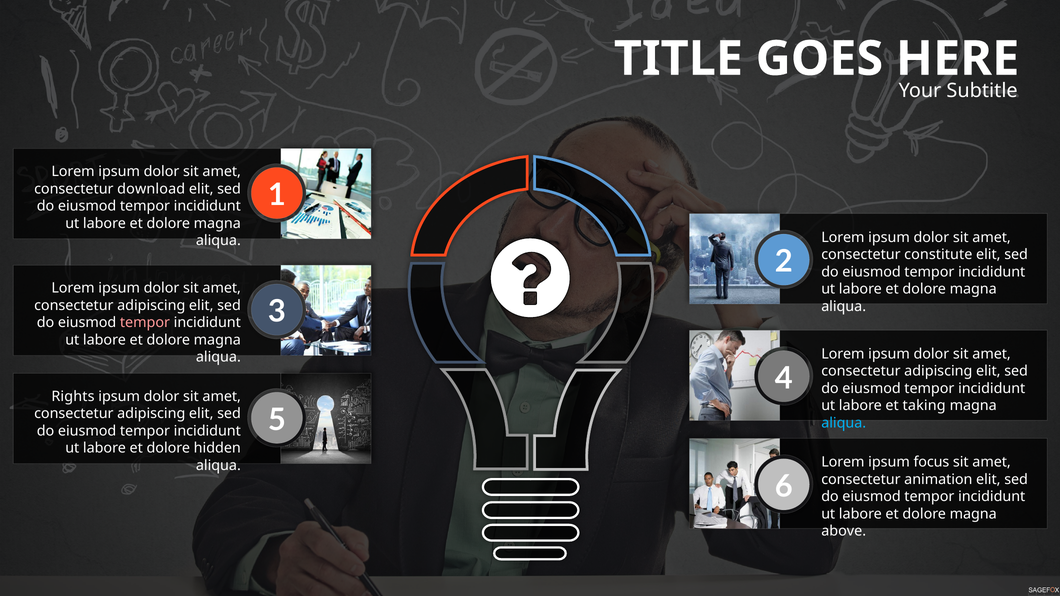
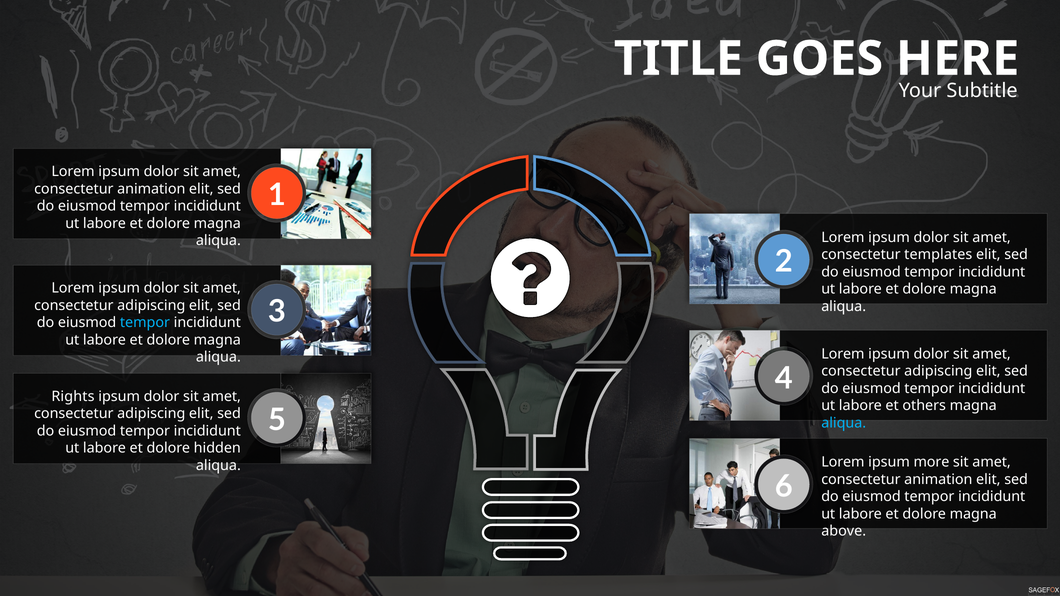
download: download -> animation (151, 189)
constitute: constitute -> templates (938, 255)
tempor colour: pink -> light blue (145, 323)
taking: taking -> others (924, 406)
focus: focus -> more (931, 462)
